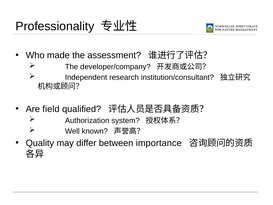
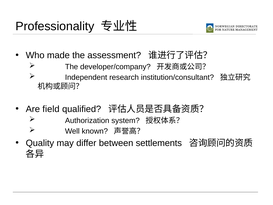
importance: importance -> settlements (159, 143)
